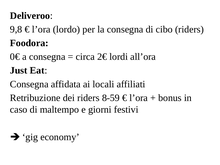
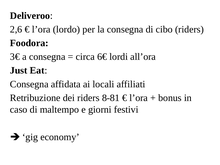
9,8: 9,8 -> 2,6 (16, 29)
0€: 0€ -> 3€ (15, 57)
2€: 2€ -> 6€ (102, 57)
8-59: 8-59 -> 8-81 (111, 98)
